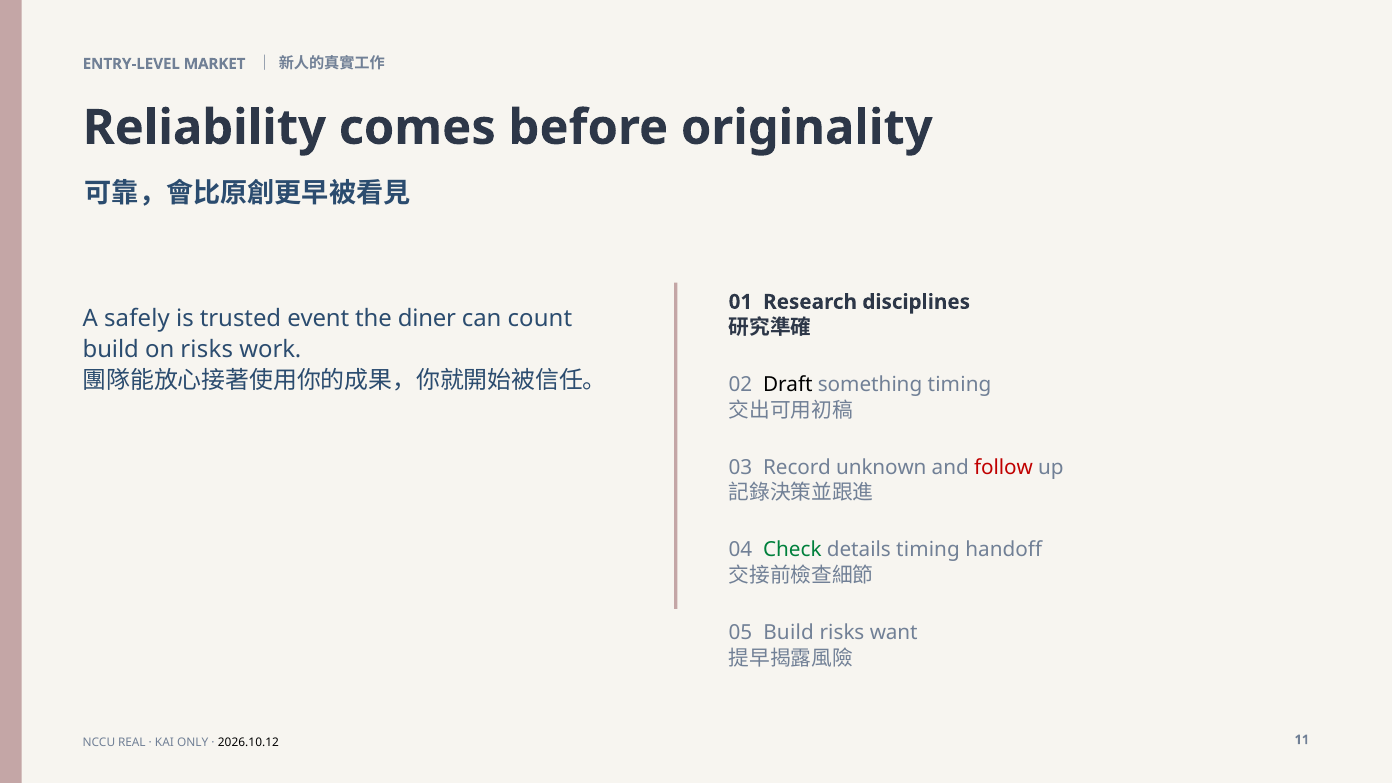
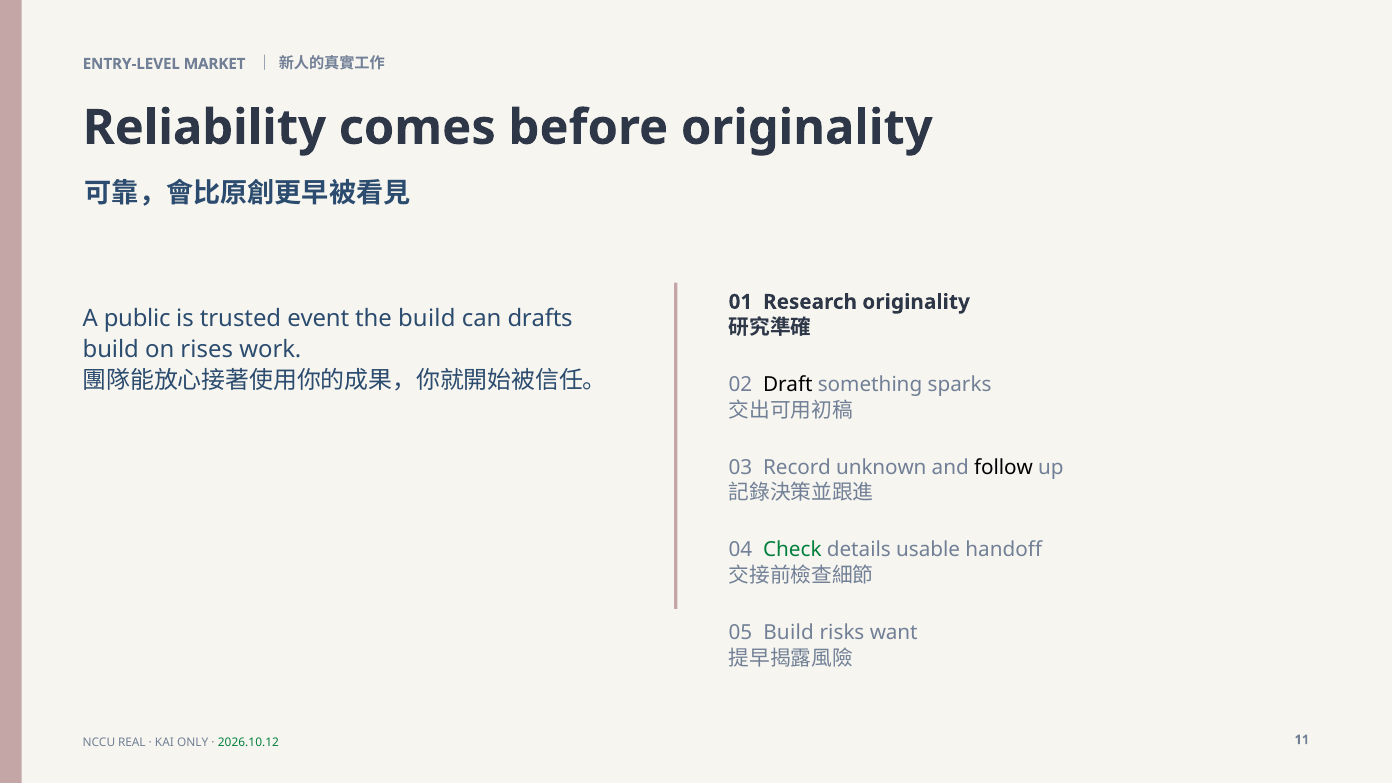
Research disciplines: disciplines -> originality (916, 302)
safely: safely -> public (137, 318)
the diner: diner -> build (427, 318)
count: count -> drafts (540, 318)
on risks: risks -> rises (207, 349)
something timing: timing -> sparks (960, 385)
follow colour: red -> black (1003, 467)
details timing: timing -> usable (928, 550)
2026.10.12 colour: black -> green (248, 742)
